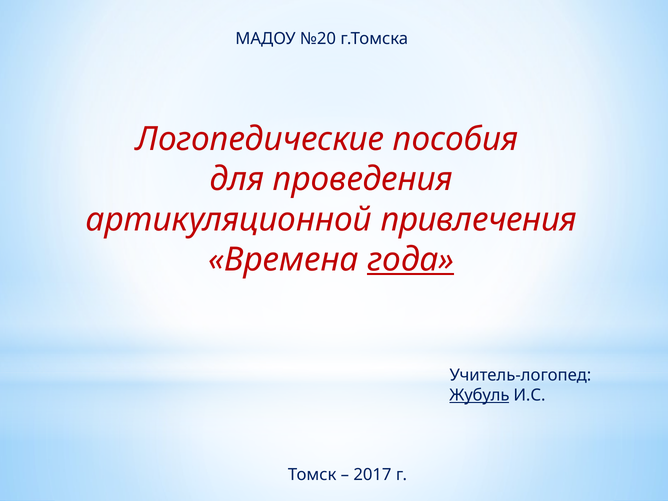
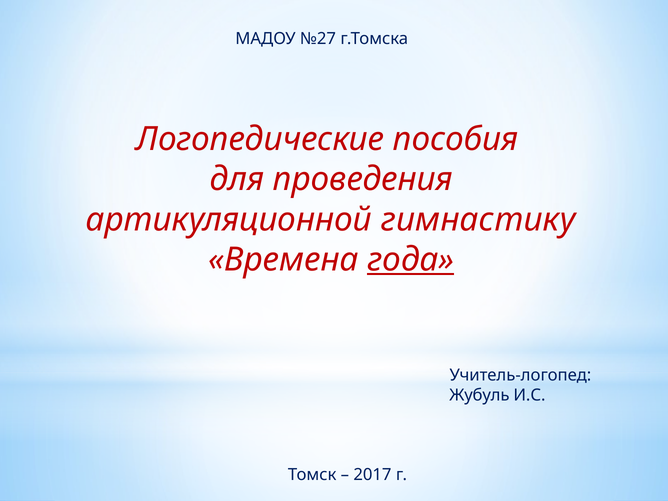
№20: №20 -> №27 (318, 39)
привлечения: привлечения -> гимнастику (478, 220)
Жубуль underline: present -> none (479, 395)
